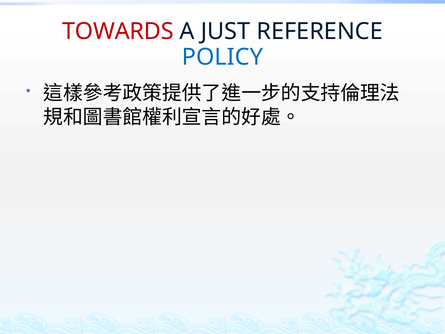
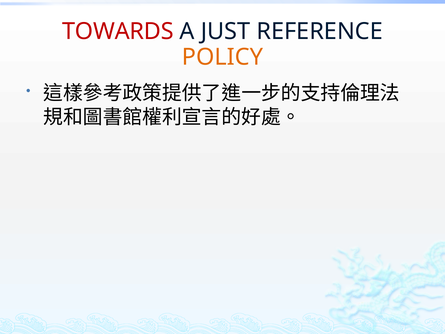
POLICY colour: blue -> orange (222, 57)
